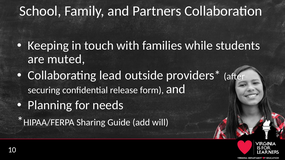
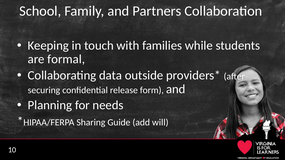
muted: muted -> formal (66, 59)
lead: lead -> data (111, 76)
